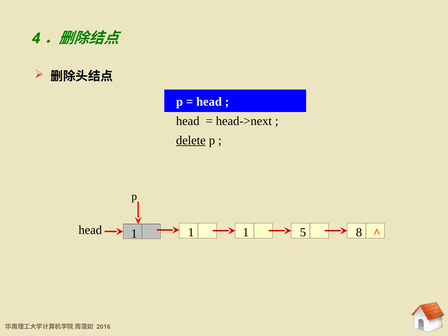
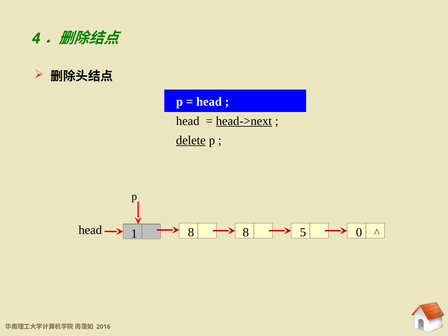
head->next underline: none -> present (244, 121)
head 1: 1 -> 8 (246, 232)
8: 8 -> 0 (359, 232)
1 1: 1 -> 8 (191, 232)
